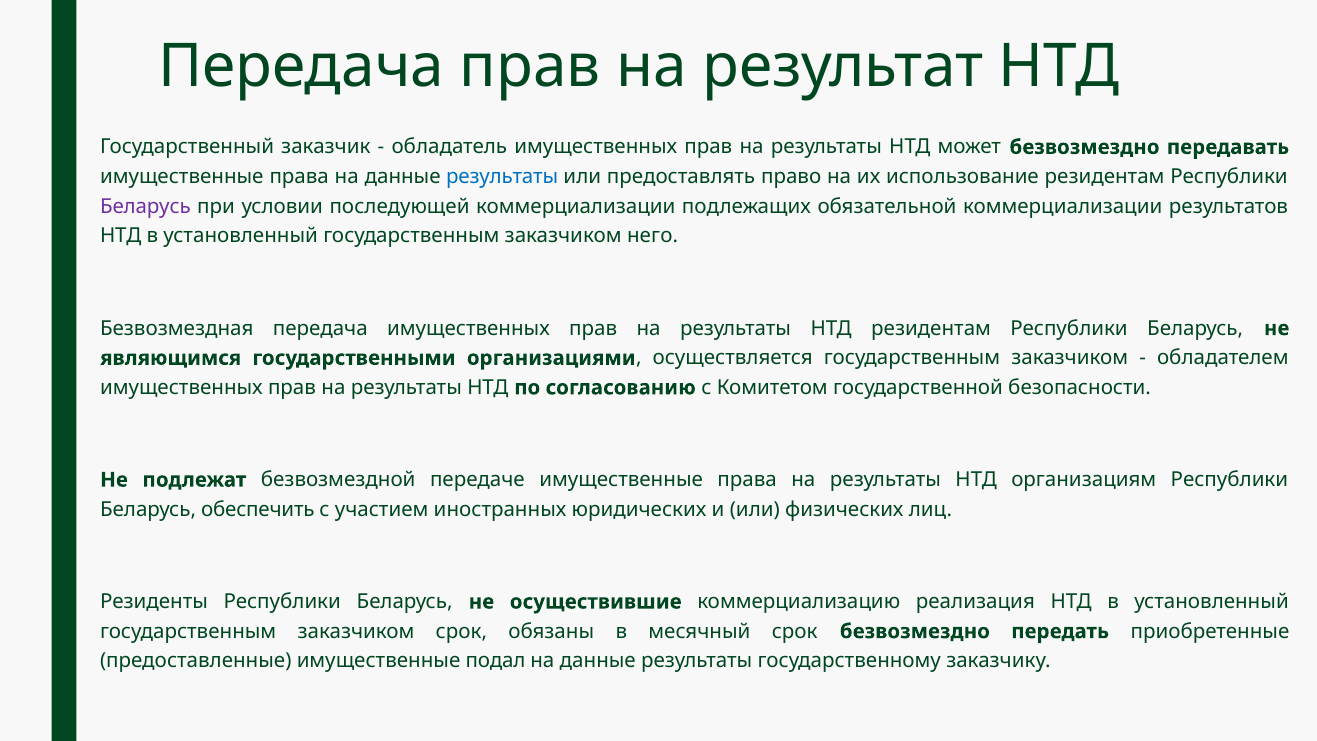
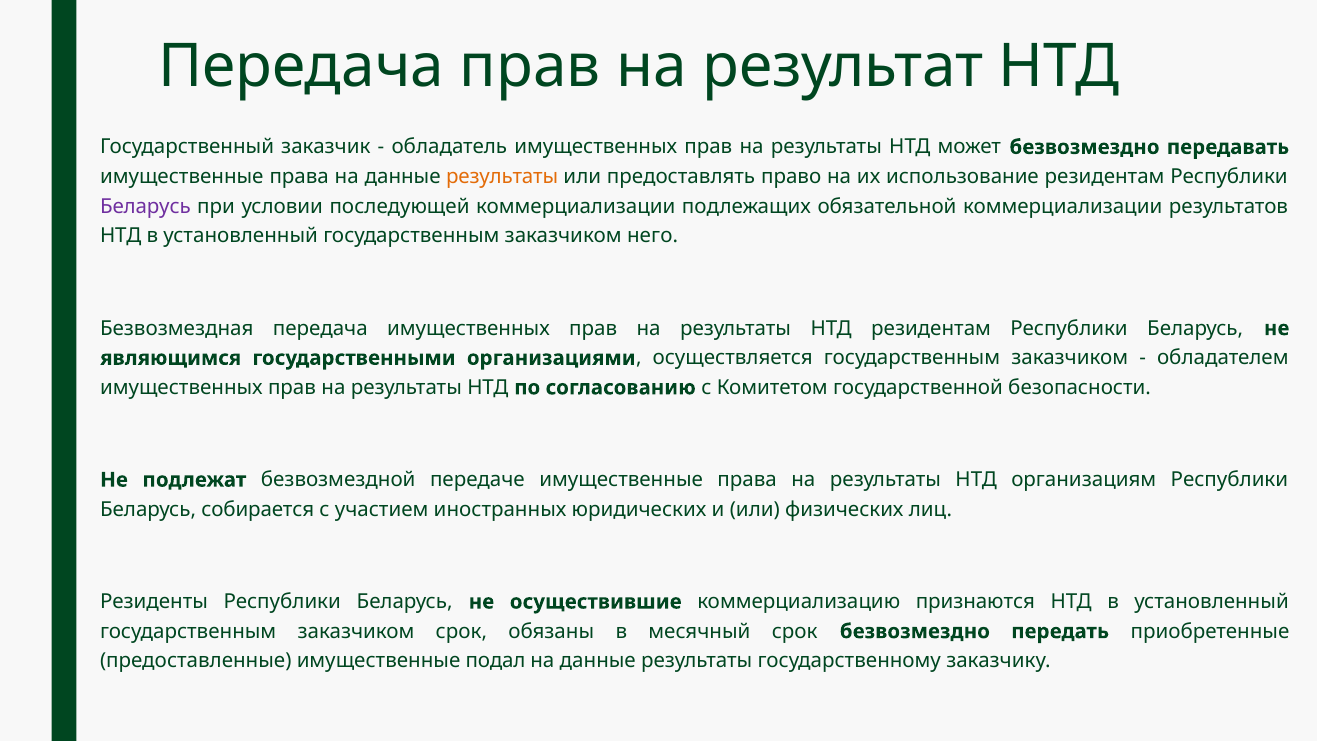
результаты colour: blue -> orange (502, 177)
обеспечить: обеспечить -> собирается (258, 509)
реализация: реализация -> признаются (975, 602)
